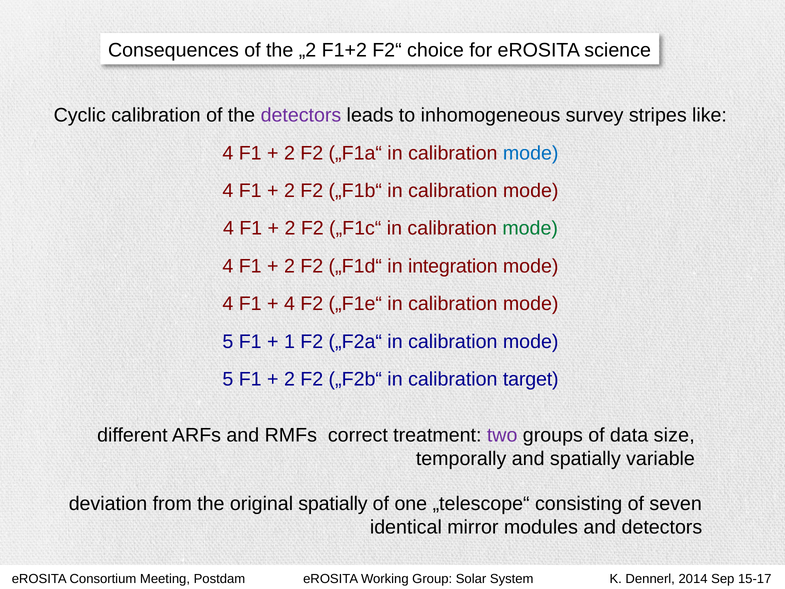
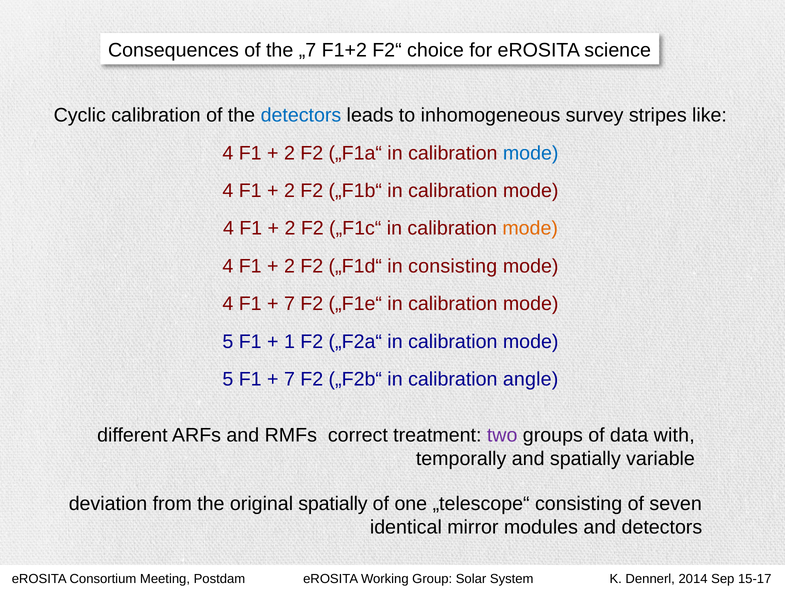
„2: „2 -> „7 (307, 50)
detectors colour: purple -> blue (301, 115)
mode colour: green -> orange (530, 228)
in integration: integration -> consisting (453, 266)
4: 4 -> 7 (289, 304)
2: 2 -> 7 (289, 379)
target: target -> angle (531, 379)
size: size -> with (674, 435)
